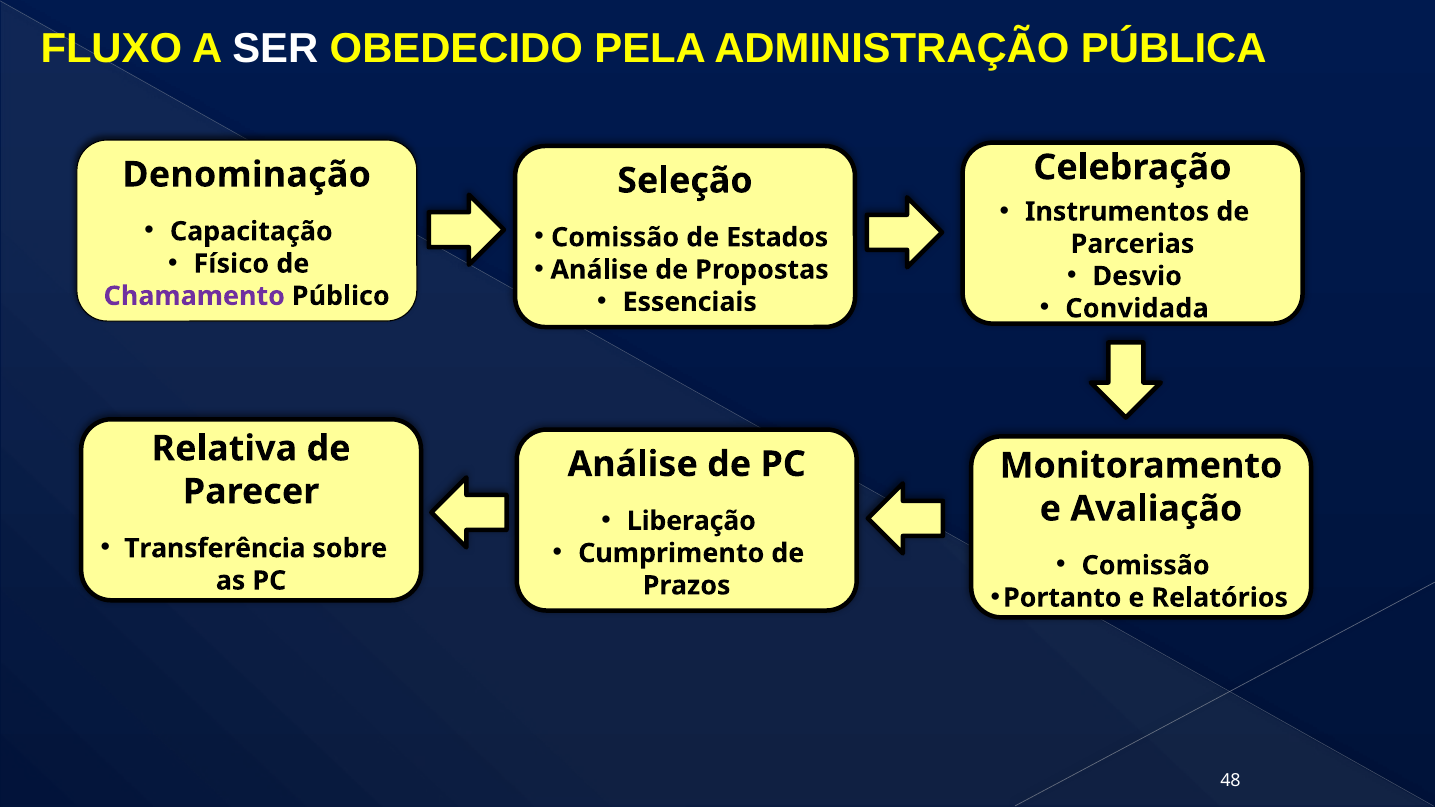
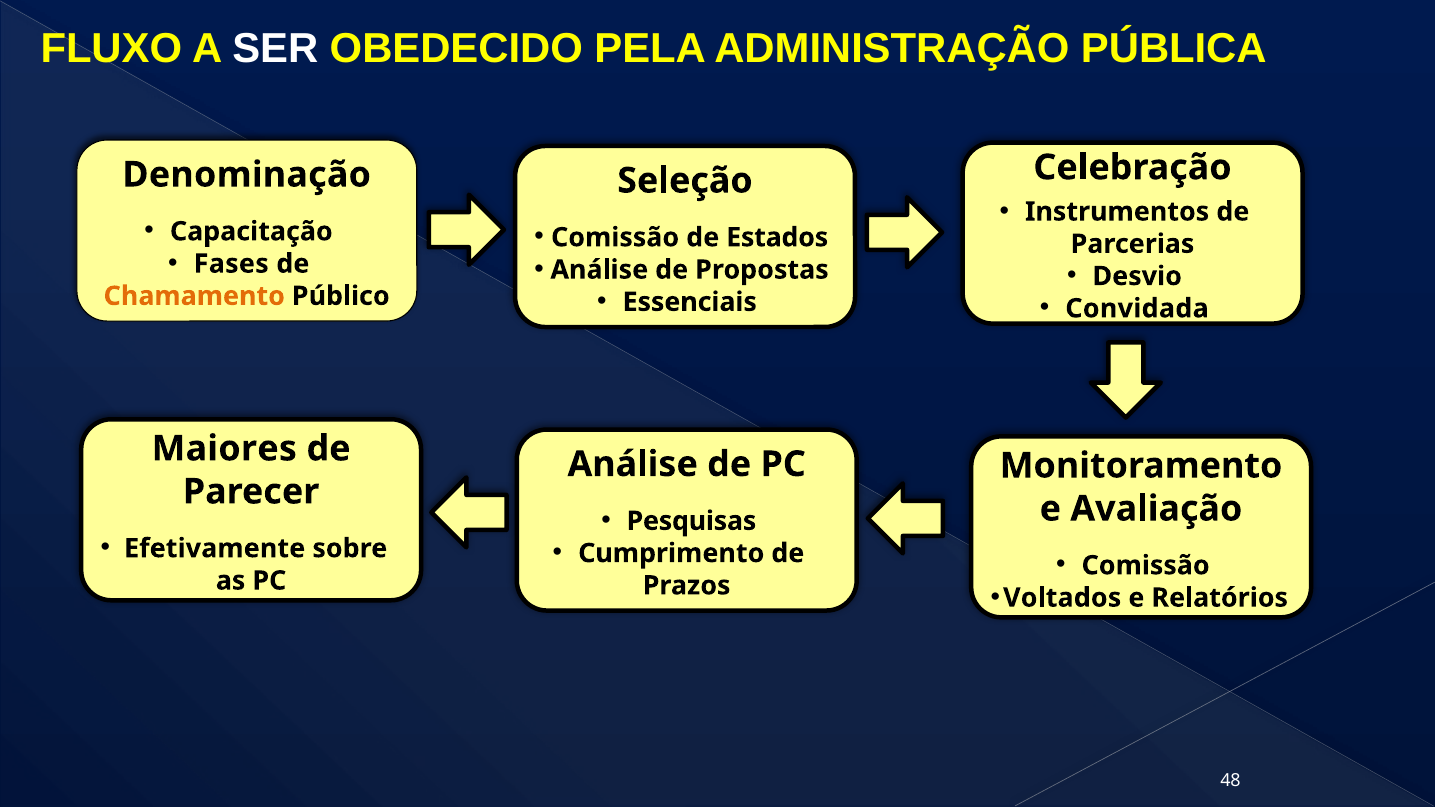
Físico: Físico -> Fases (231, 264)
Chamamento colour: purple -> orange (194, 296)
Relativa: Relativa -> Maiores (224, 449)
Liberação: Liberação -> Pesquisas (691, 521)
Transferência: Transferência -> Efetivamente (215, 549)
Portanto: Portanto -> Voltados (1062, 598)
